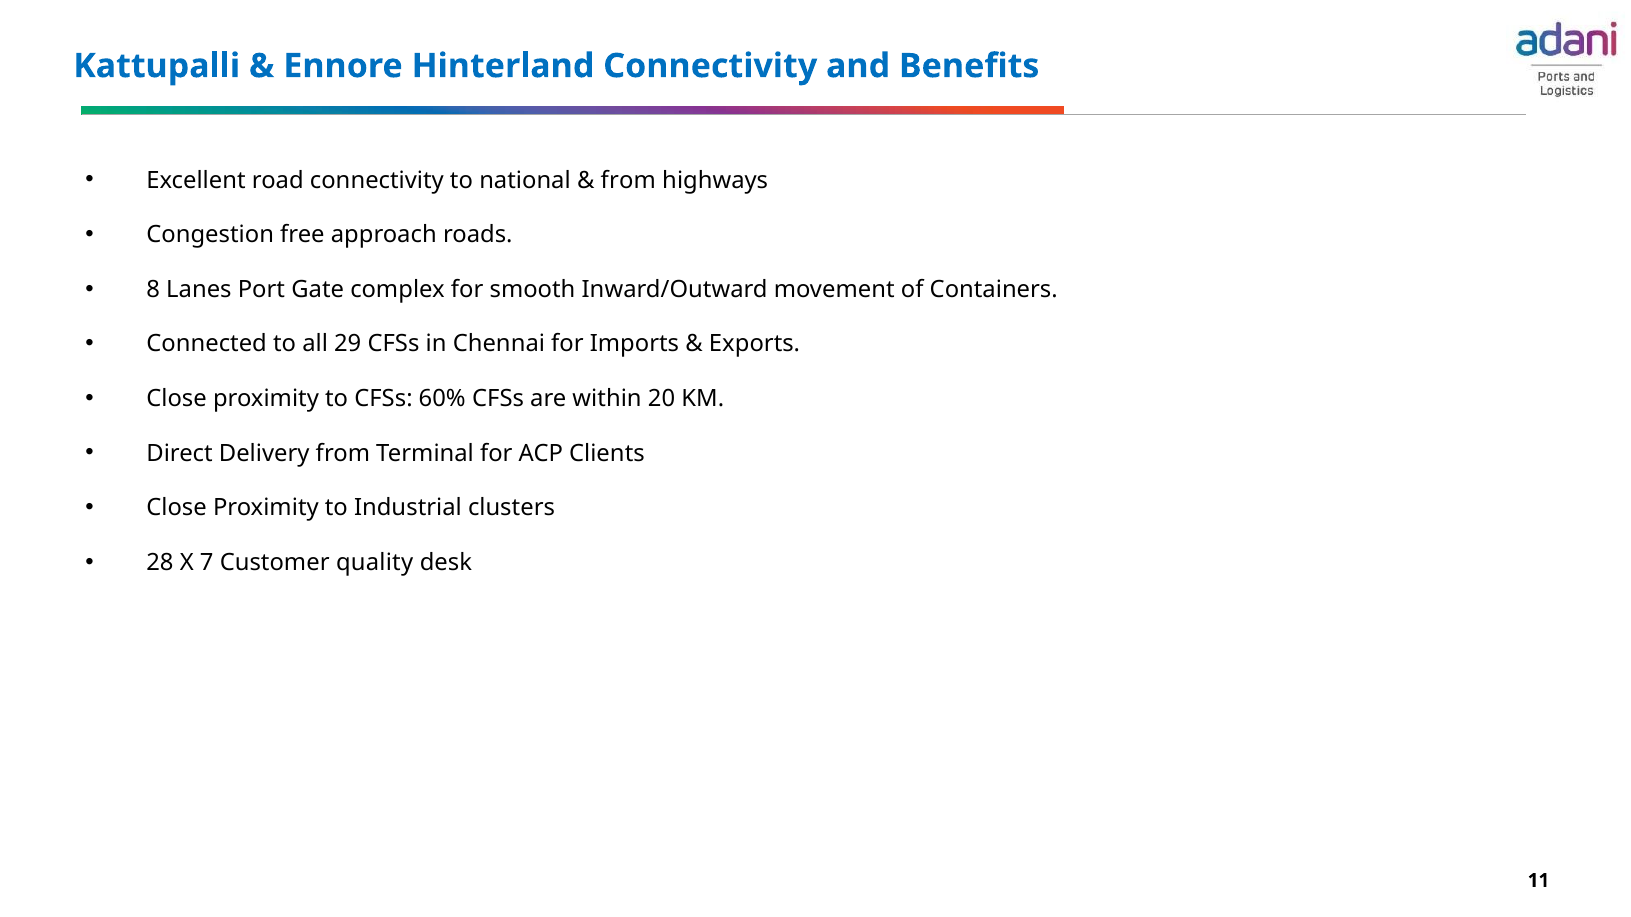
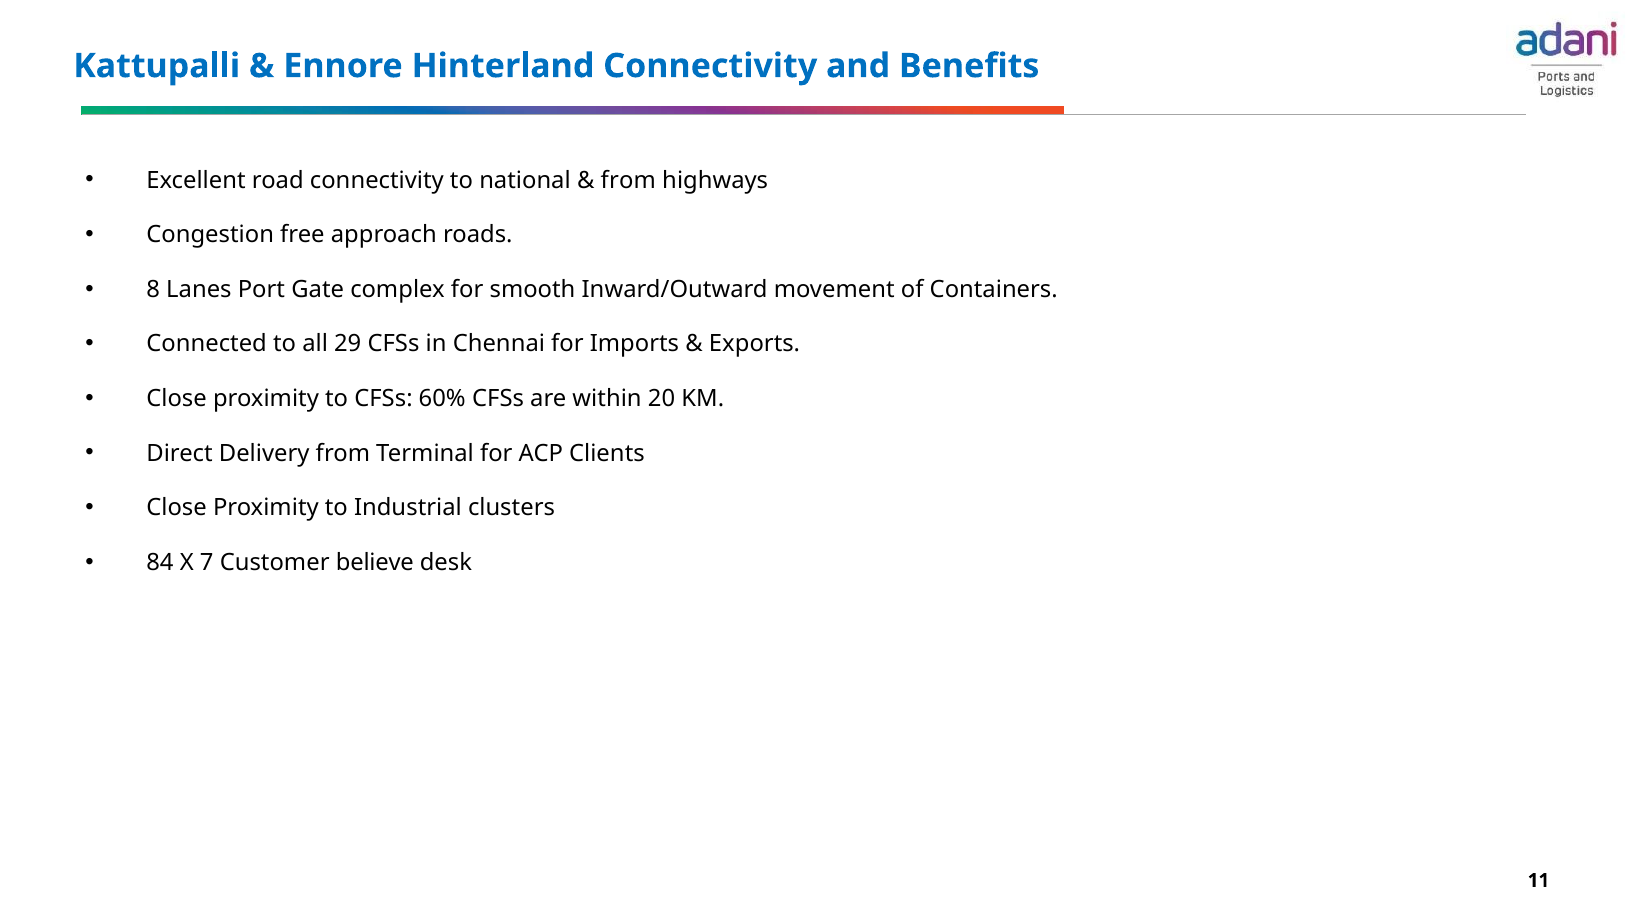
28: 28 -> 84 (160, 563)
quality: quality -> believe (375, 563)
